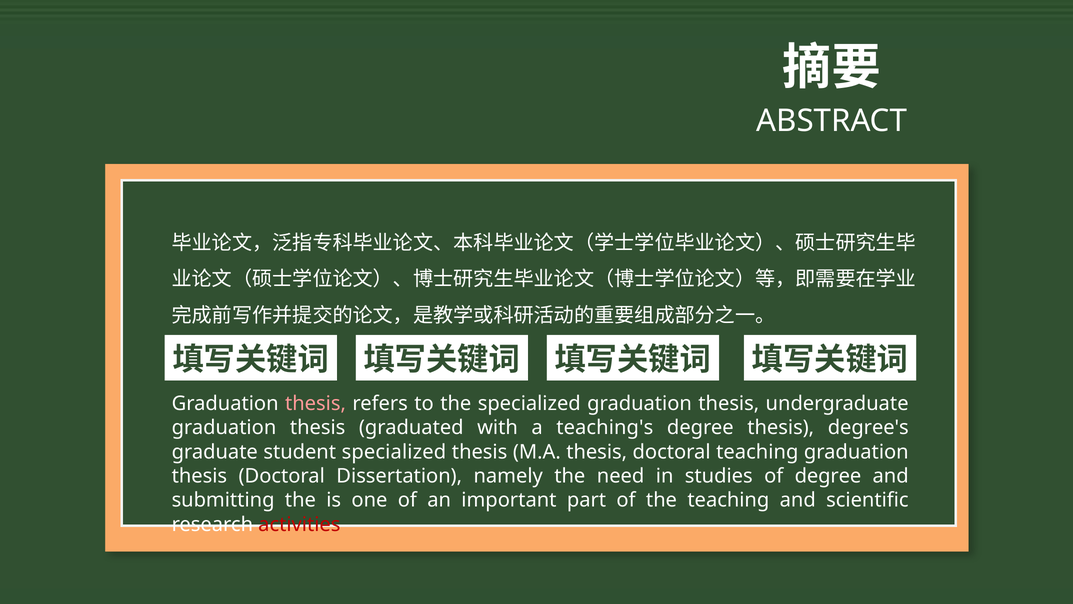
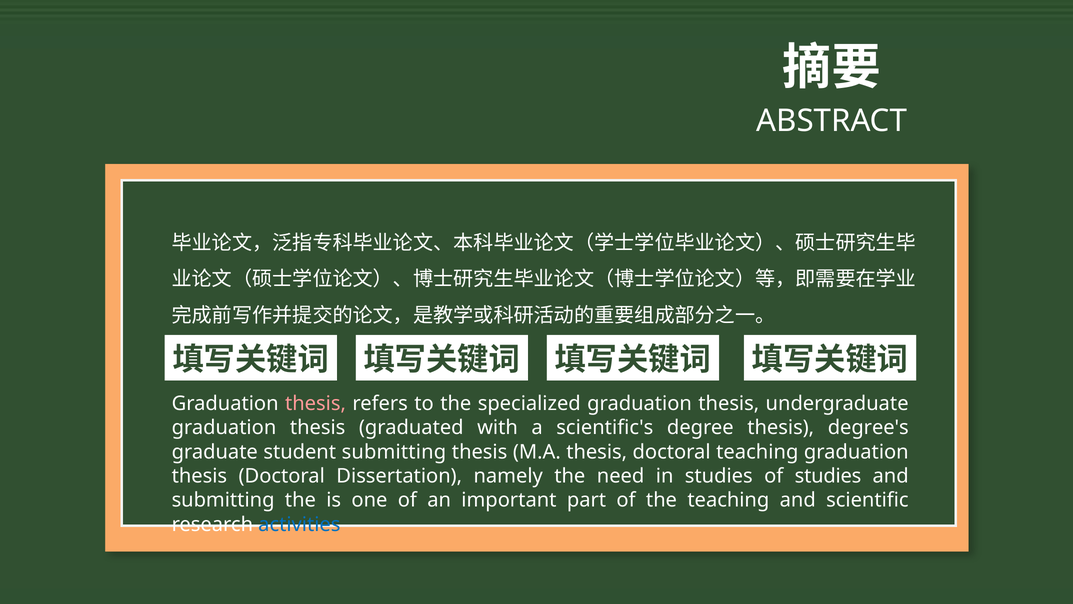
teaching's: teaching's -> scientific's (605, 428)
student specialized: specialized -> submitting (394, 452)
of degree: degree -> studies (828, 476)
activities colour: red -> blue (299, 524)
